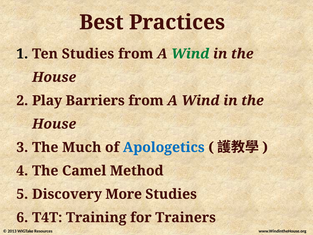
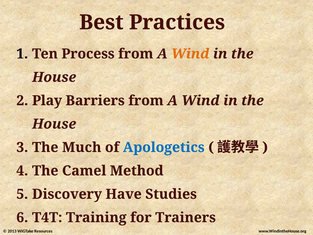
Ten Studies: Studies -> Process (88, 54)
Wind colour: green -> orange (190, 54)
More: More -> Have (124, 194)
